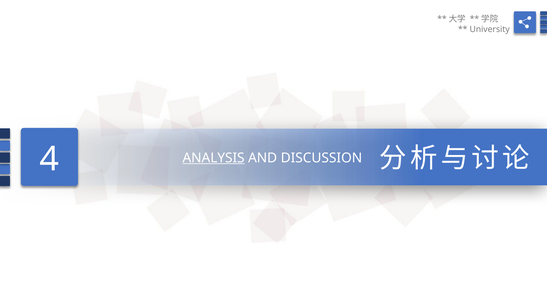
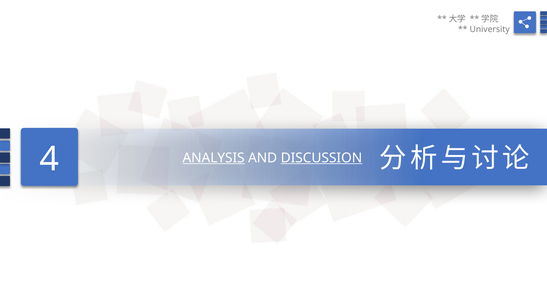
DISCUSSION underline: none -> present (321, 158)
